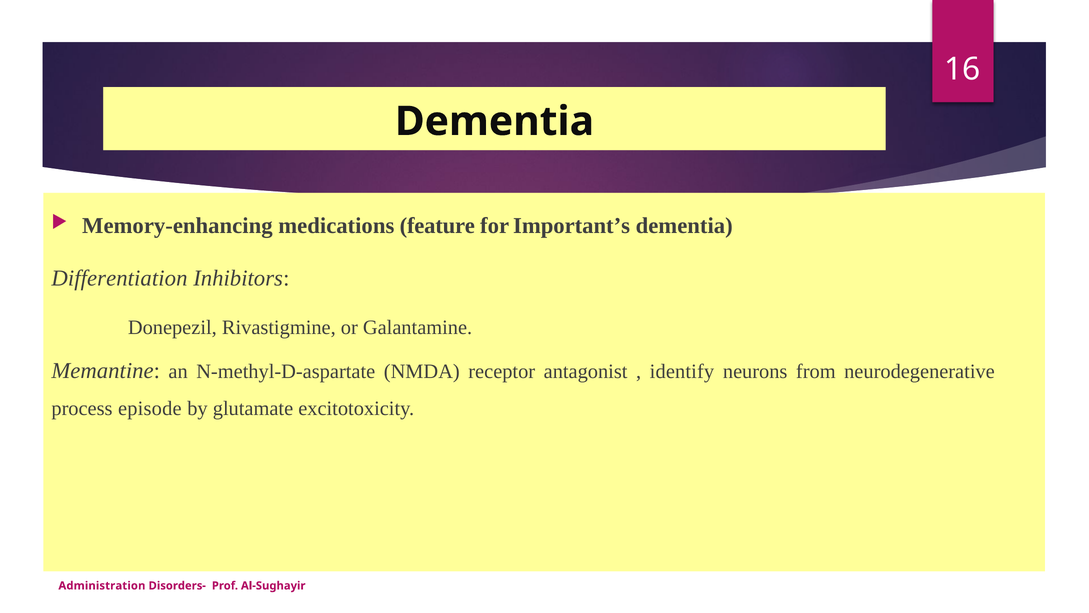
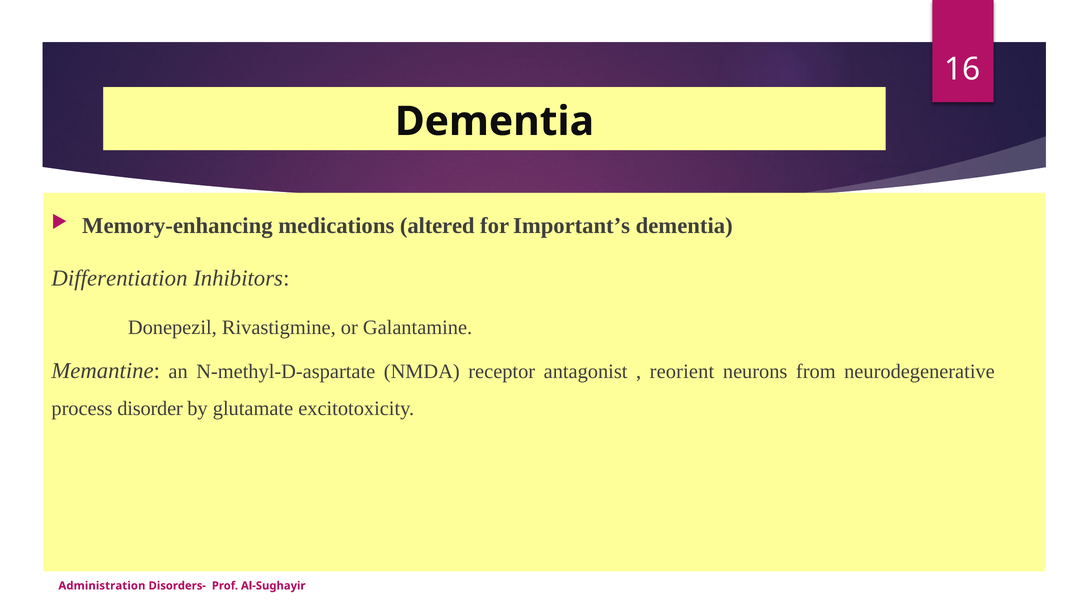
feature: feature -> altered (437, 226)
identify: identify -> reorient (682, 371)
episode: episode -> disorder (150, 408)
